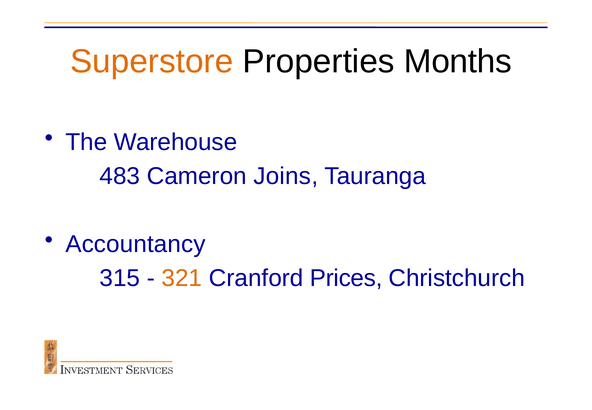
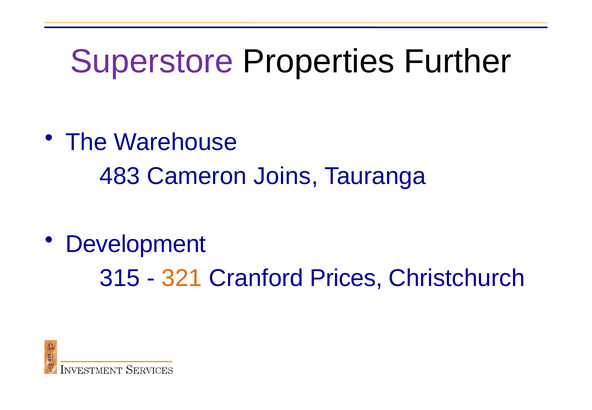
Superstore colour: orange -> purple (152, 62)
Months: Months -> Further (458, 62)
Accountancy: Accountancy -> Development (136, 244)
